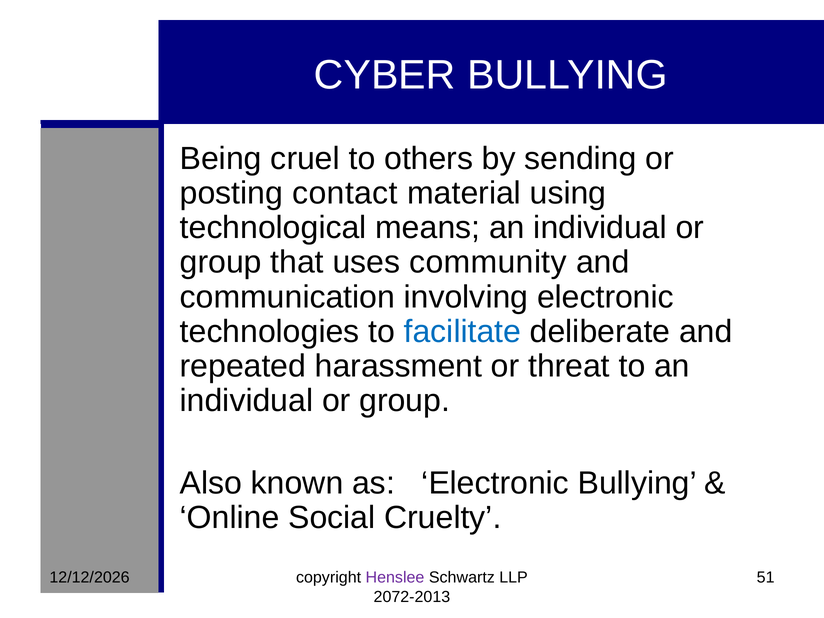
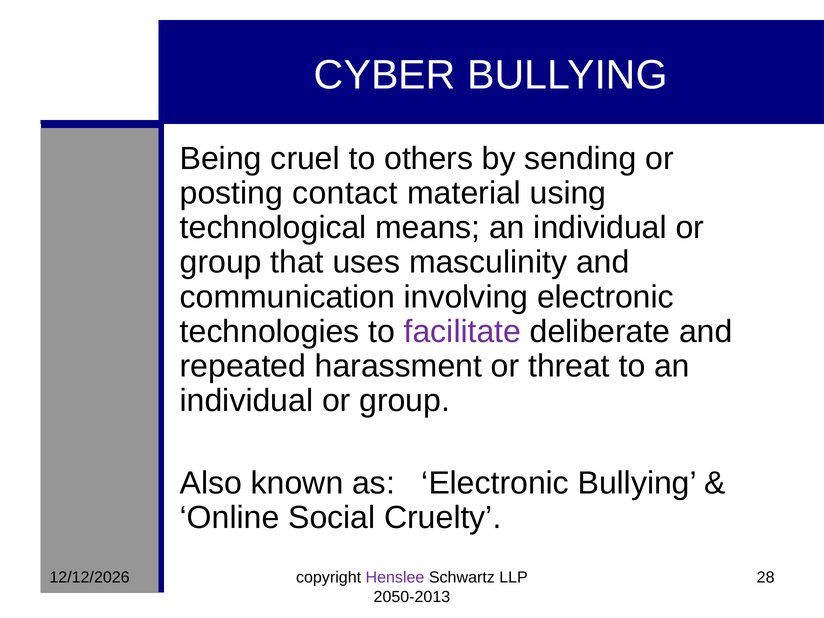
community: community -> masculinity (488, 262)
facilitate colour: blue -> purple (462, 332)
51: 51 -> 28 (766, 578)
2072-2013: 2072-2013 -> 2050-2013 (412, 597)
